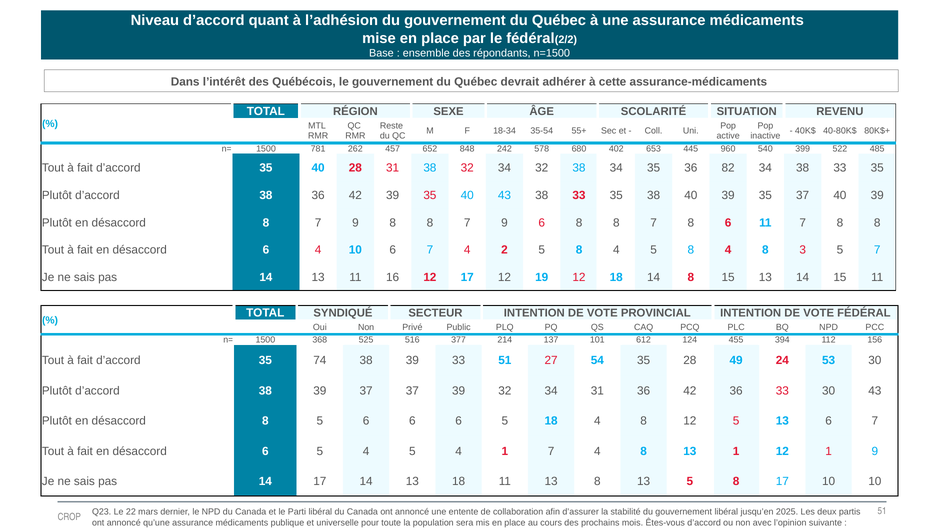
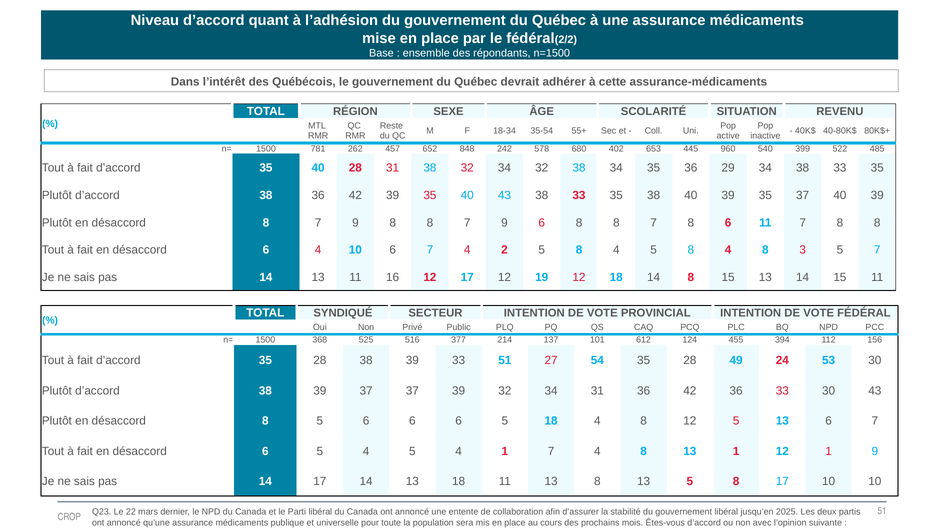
82: 82 -> 29 (728, 168)
d’accord 35 74: 74 -> 28 (320, 361)
